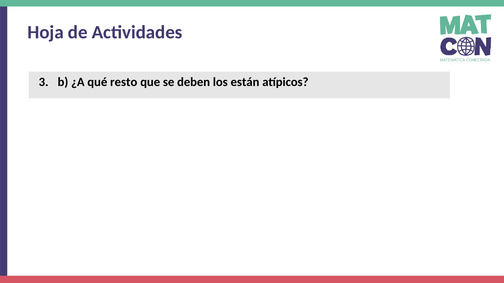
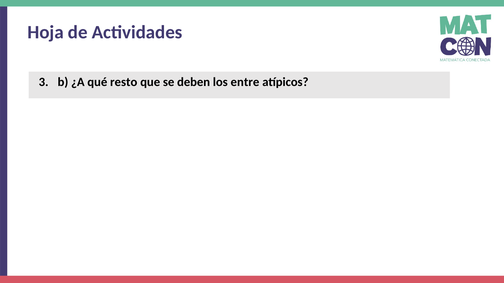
están: están -> entre (245, 82)
